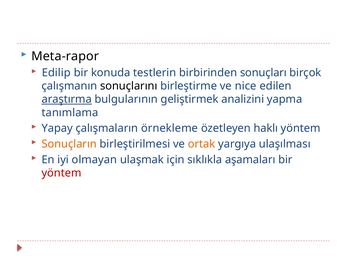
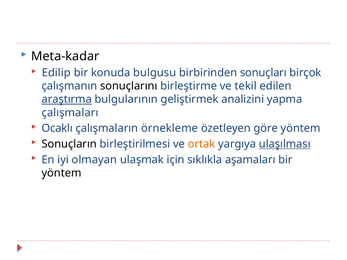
Meta-rapor: Meta-rapor -> Meta-kadar (65, 56)
testlerin: testlerin -> bulgusu (155, 73)
nice: nice -> tekil (246, 86)
tanımlama: tanımlama -> çalışmaları (70, 113)
Yapay: Yapay -> Ocaklı (57, 128)
haklı: haklı -> göre (266, 128)
Sonuçların colour: orange -> black (69, 144)
ulaşılması underline: none -> present (285, 144)
yöntem colour: red -> black (61, 173)
